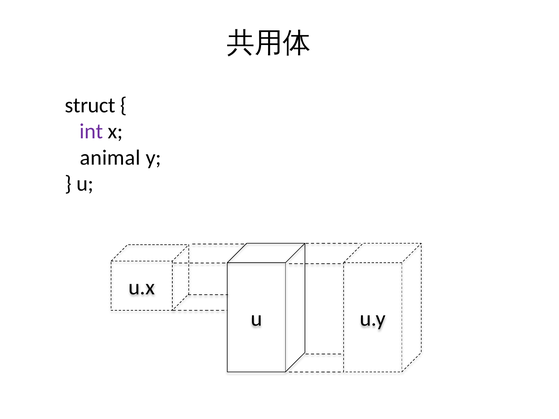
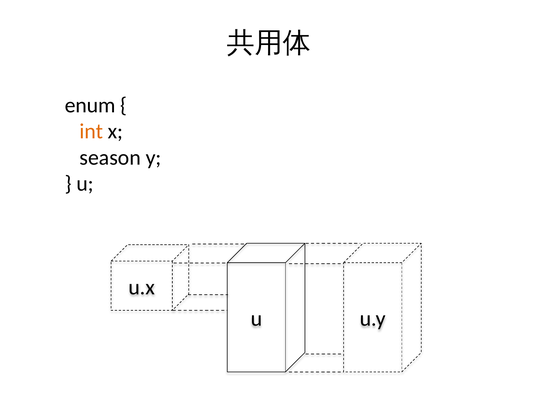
struct: struct -> enum (90, 105)
int colour: purple -> orange (91, 132)
animal: animal -> season (110, 158)
